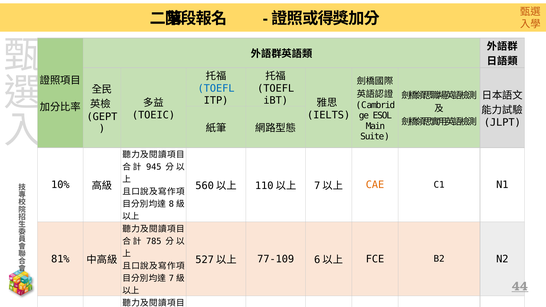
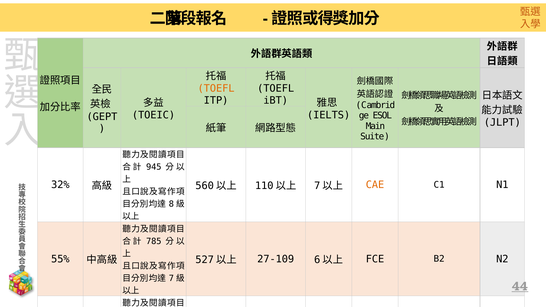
TOEFL colour: blue -> orange (216, 89)
10%: 10% -> 32% (60, 185)
81%: 81% -> 55% (60, 259)
77-109: 77-109 -> 27-109 (276, 259)
